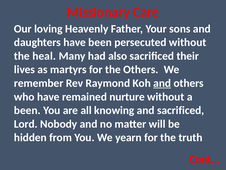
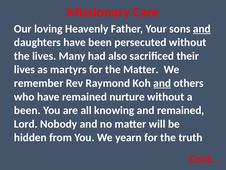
and underline: none -> present (202, 29)
the heal: heal -> lives (44, 56)
the Others: Others -> Matter (141, 69)
and sacrificed: sacrificed -> remained (181, 110)
